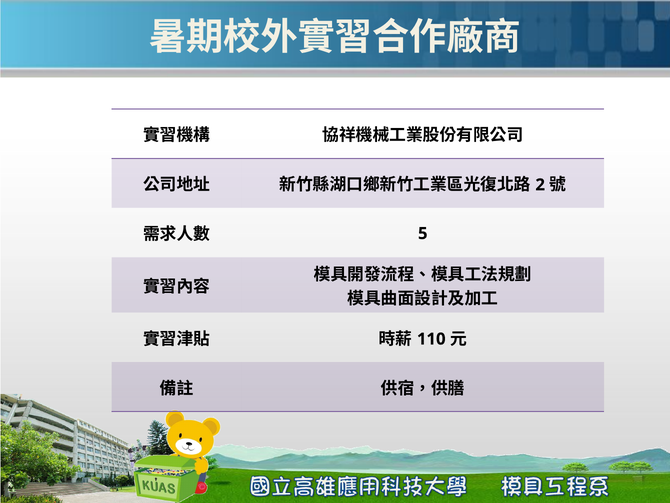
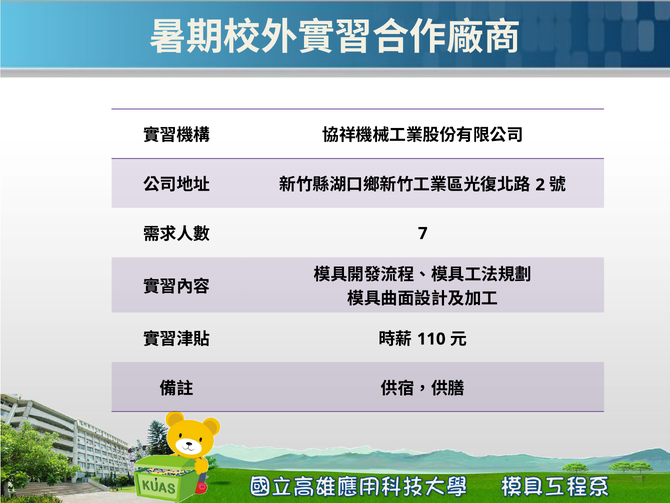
5: 5 -> 7 (423, 233)
